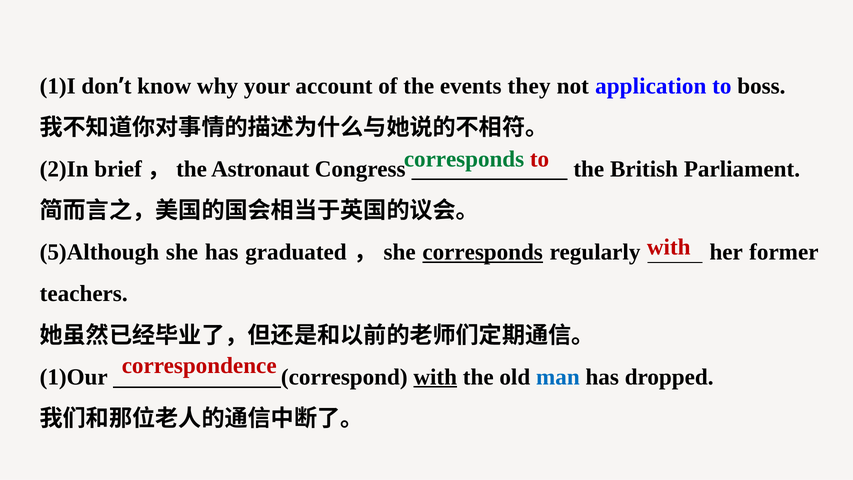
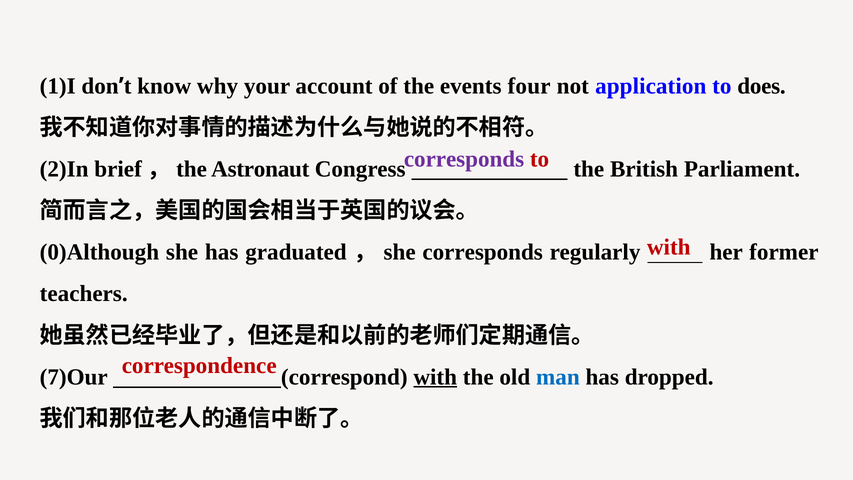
they: they -> four (529, 86)
boss: boss -> does (762, 86)
corresponds colour: green -> purple (464, 159)
5)Although: 5)Although -> 0)Although (99, 252)
corresponds underline: present -> none (483, 252)
1)Our: 1)Our -> 7)Our (74, 377)
